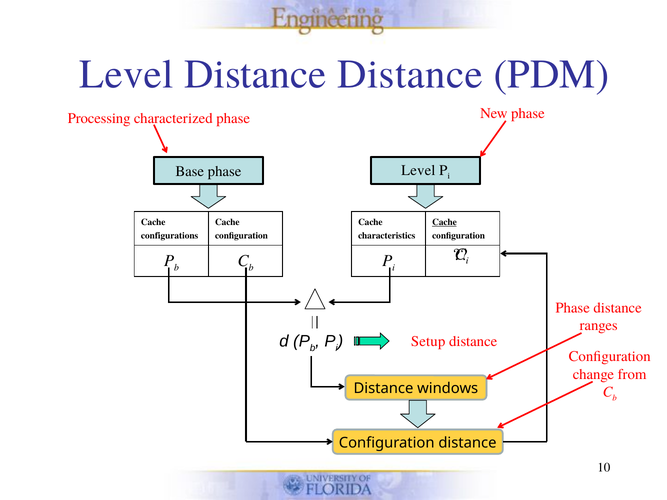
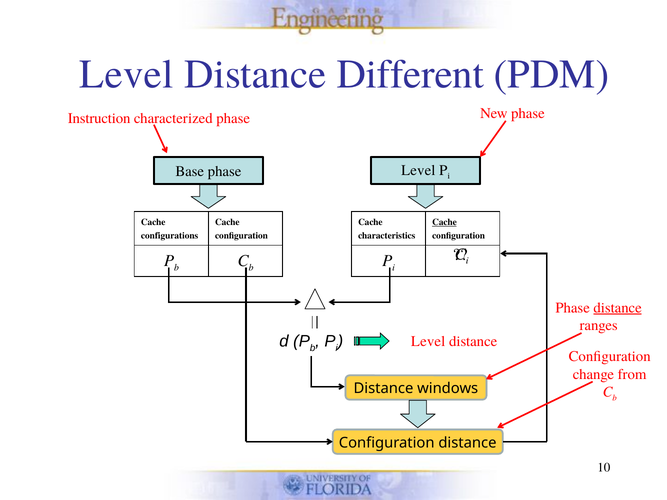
Distance Distance: Distance -> Different (410, 74)
Processing: Processing -> Instruction (99, 119)
distance underline: none -> present (618, 308)
Setup: Setup -> Level (428, 342)
